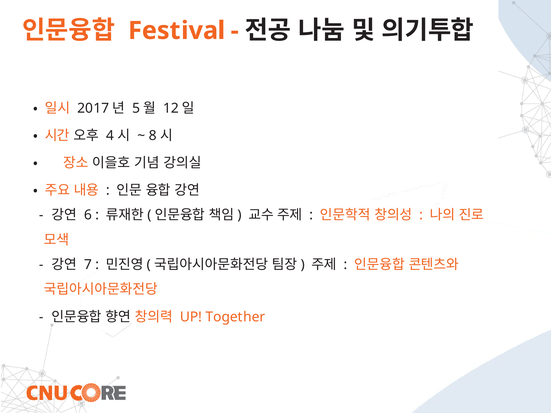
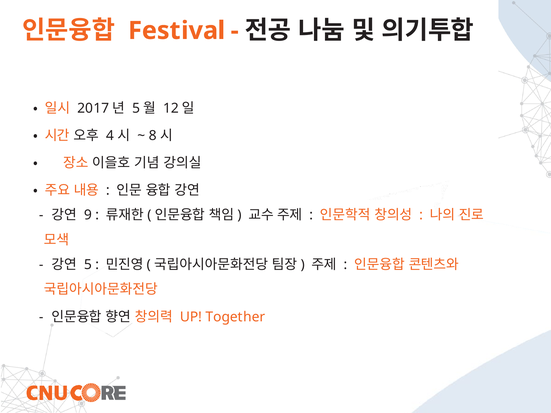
6: 6 -> 9 (88, 215)
7: 7 -> 5 (88, 265)
